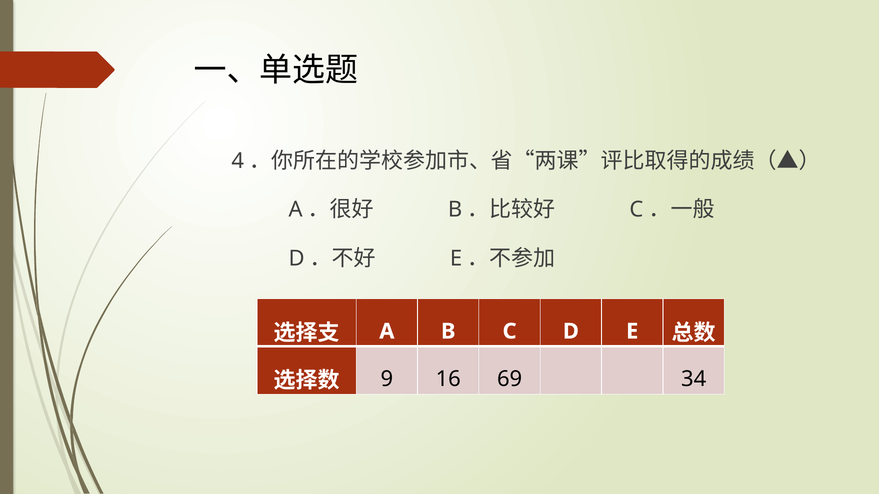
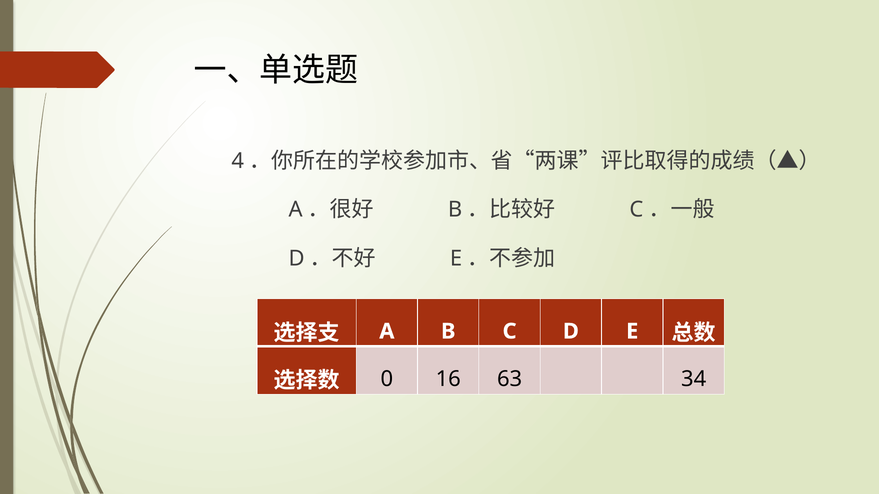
9: 9 -> 0 (387, 379)
69: 69 -> 63 (510, 379)
